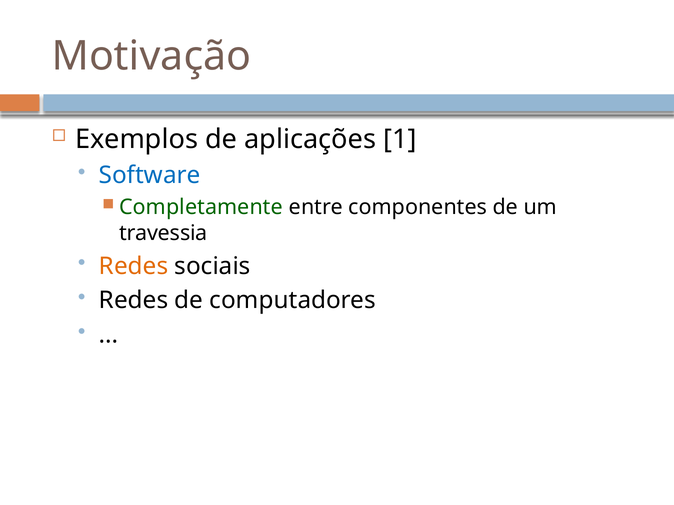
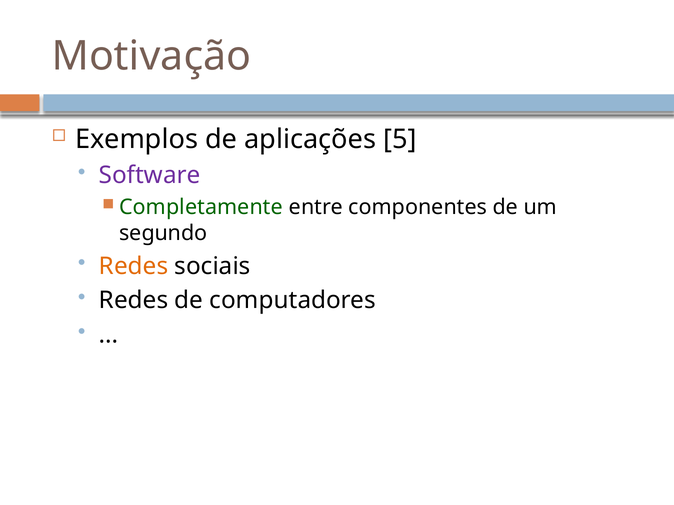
1: 1 -> 5 (400, 139)
Software colour: blue -> purple (150, 175)
travessia: travessia -> segundo (163, 233)
